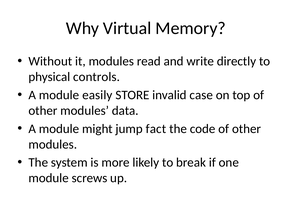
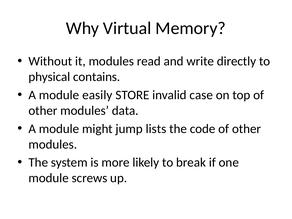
controls: controls -> contains (97, 77)
fact: fact -> lists (156, 129)
